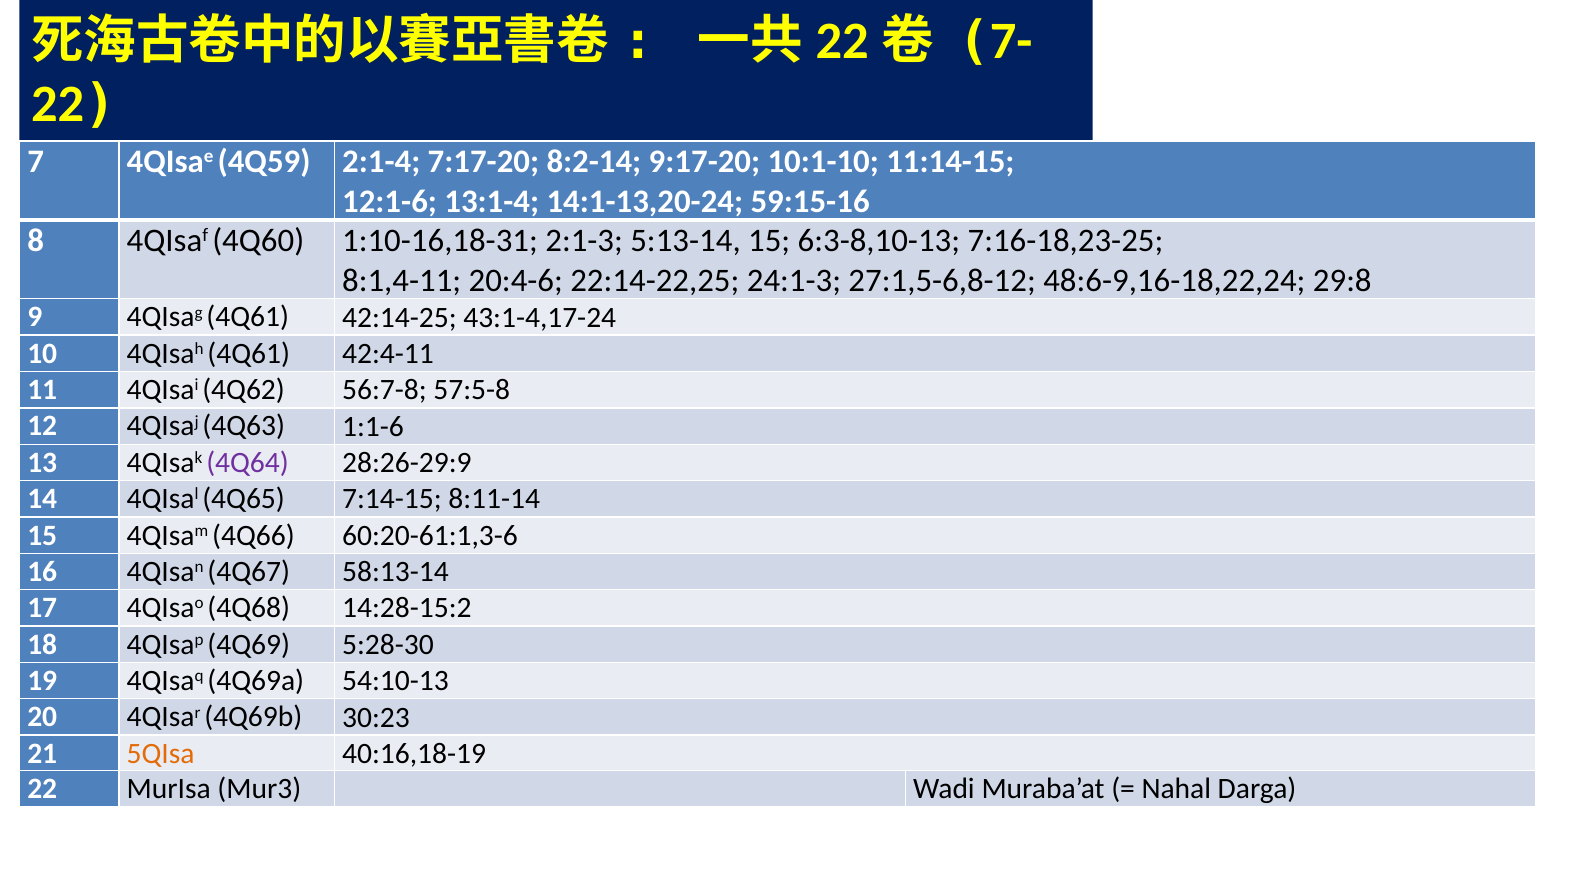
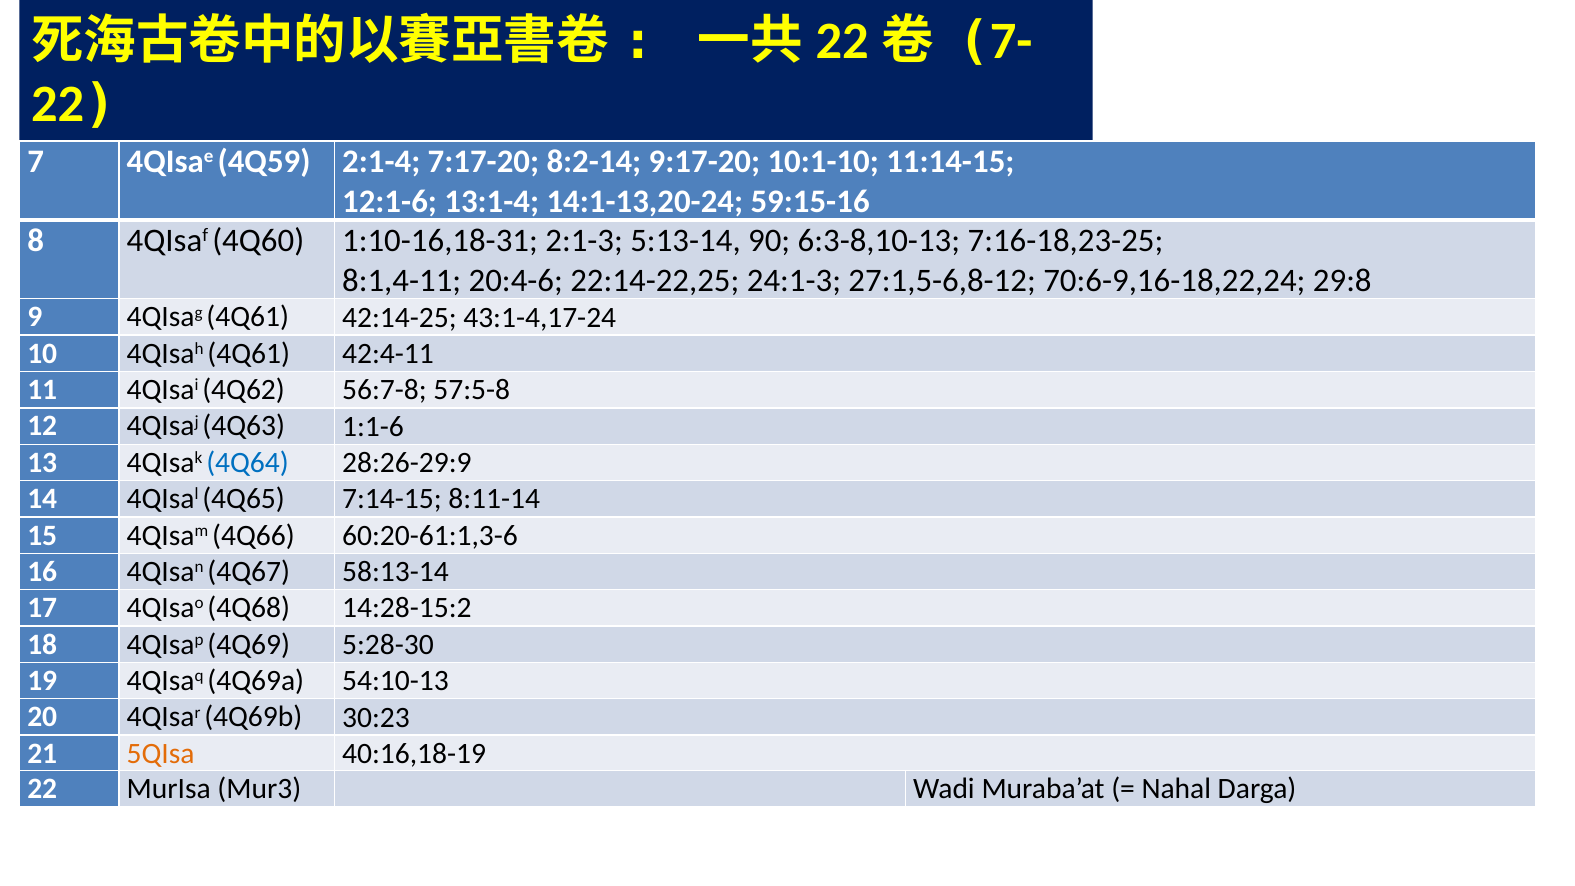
5:13-14 15: 15 -> 90 (769, 240)
48:6-9,16-18,22,24: 48:6-9,16-18,22,24 -> 70:6-9,16-18,22,24 (1174, 281)
4Q64 colour: purple -> blue (248, 463)
